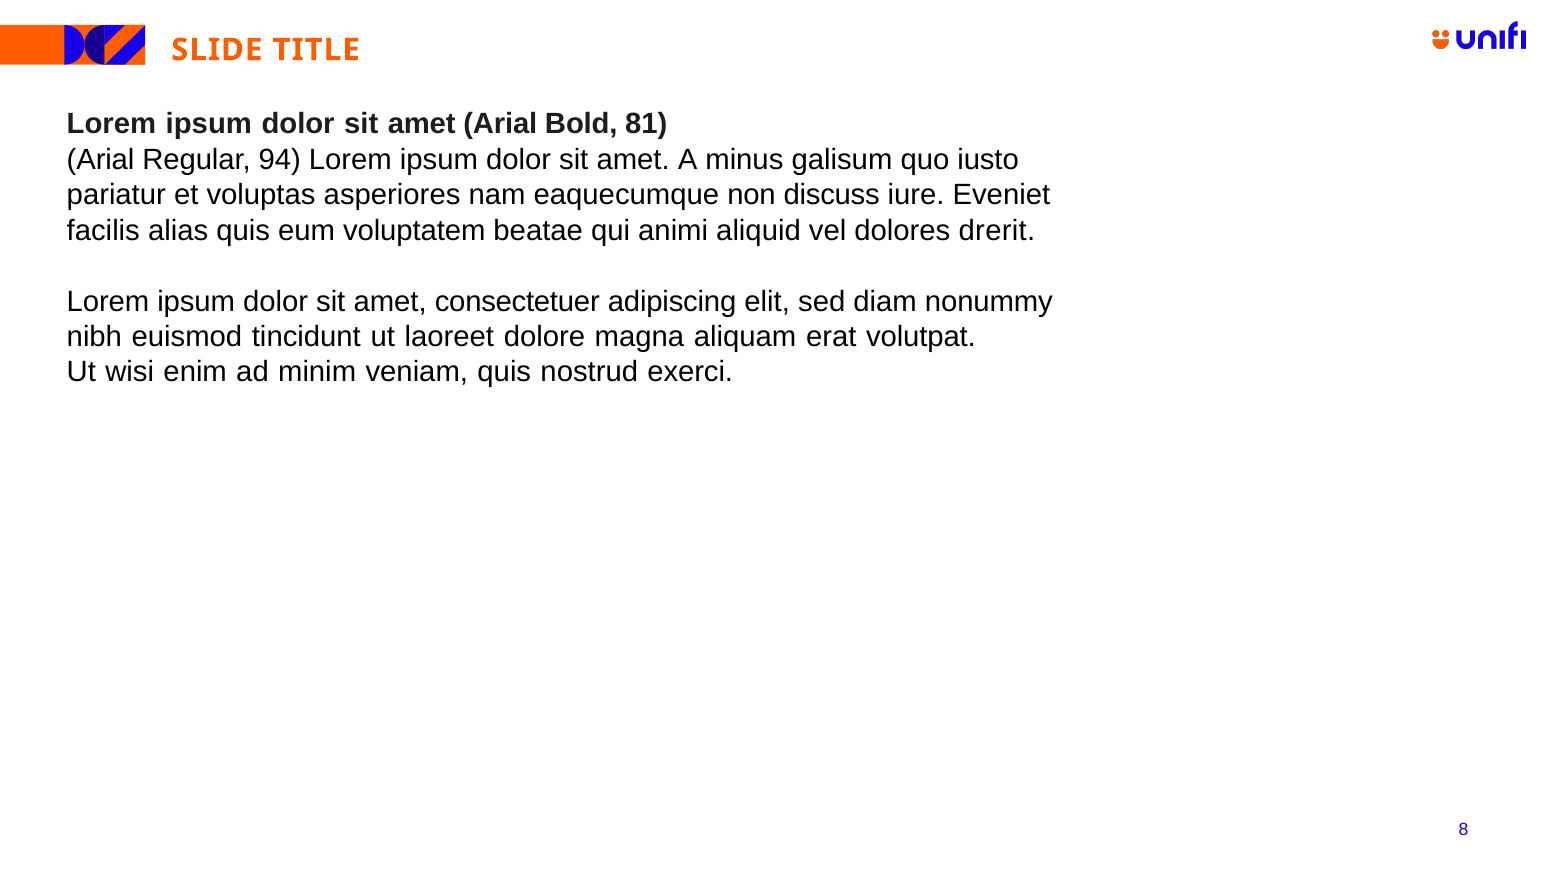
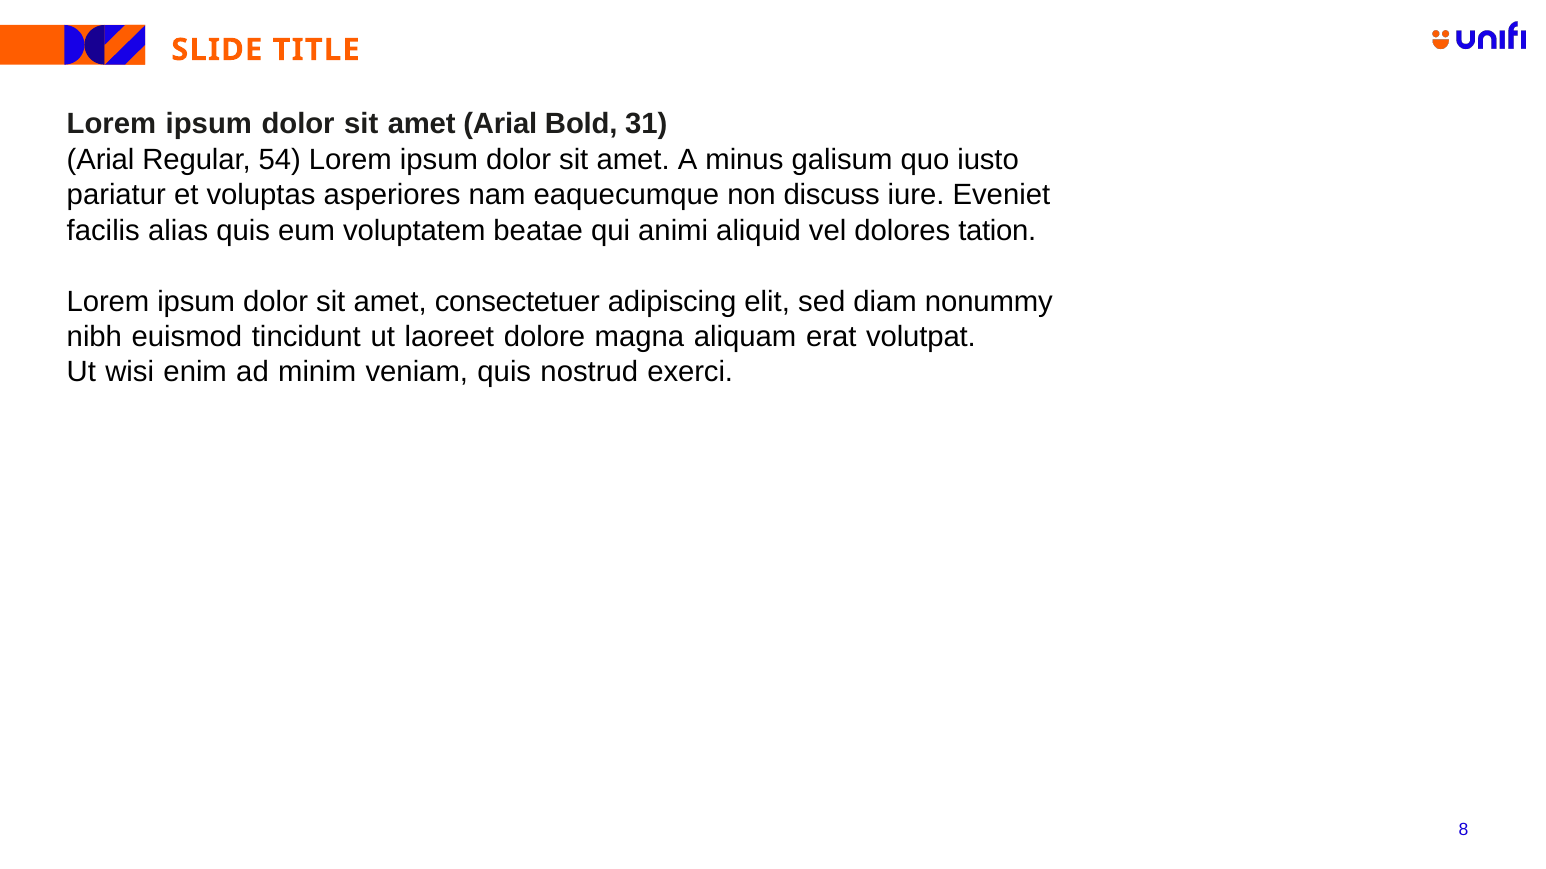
81: 81 -> 31 (646, 124)
94: 94 -> 54 (280, 160)
drerit: drerit -> tation (997, 231)
